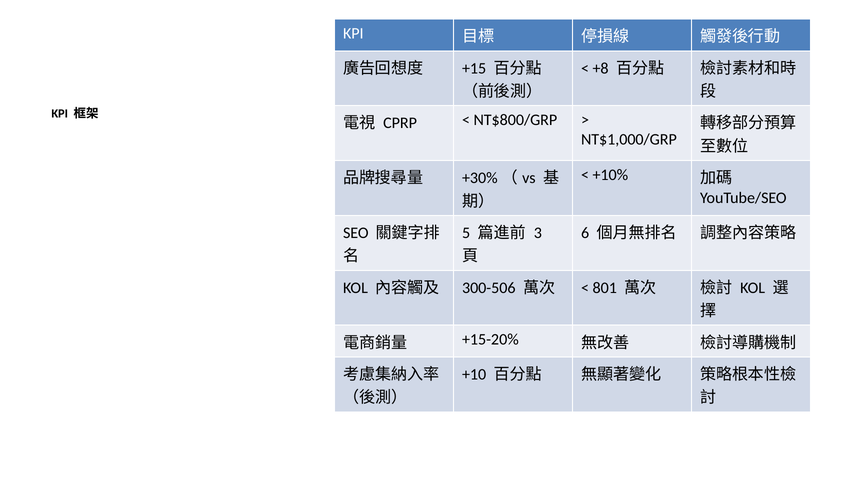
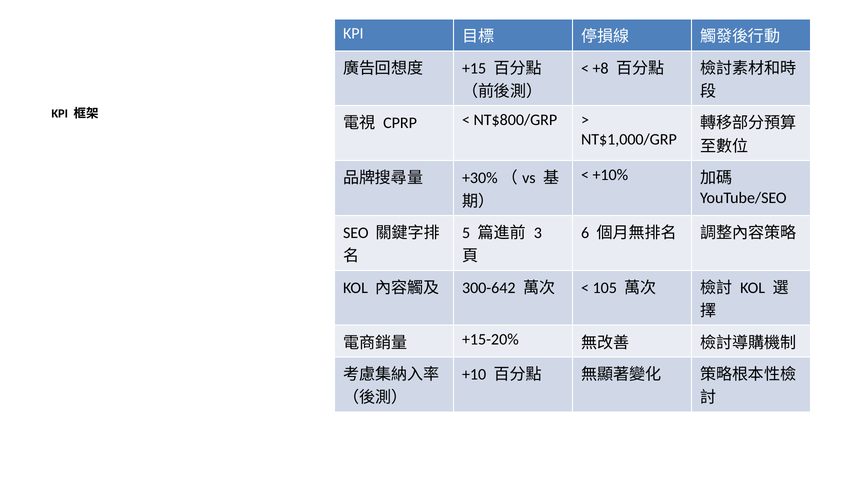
300-506: 300-506 -> 300-642 (489, 288)
801: 801 -> 105 (605, 288)
